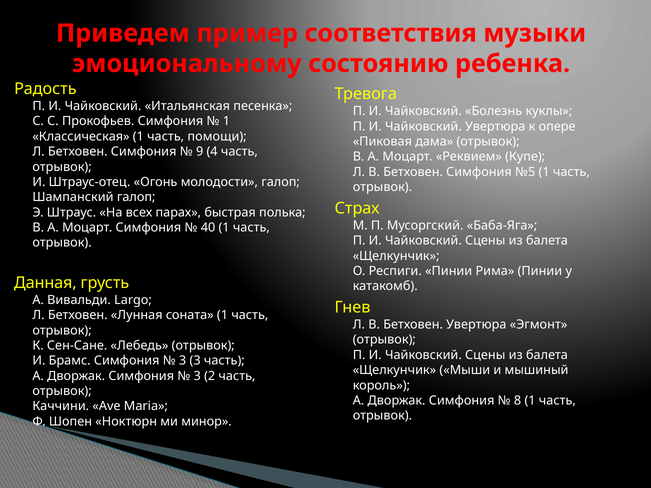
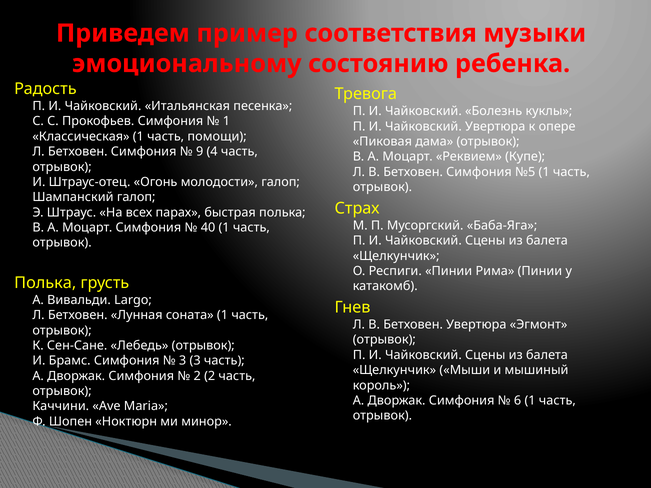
Данная: Данная -> Полька (45, 283)
3: 3 -> 2 (197, 376)
8: 8 -> 6 (518, 401)
